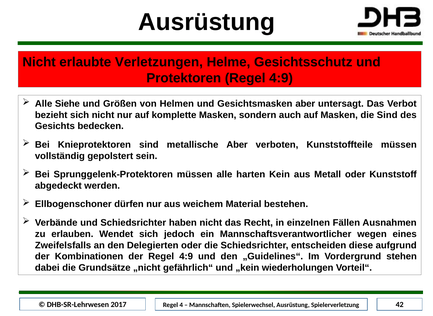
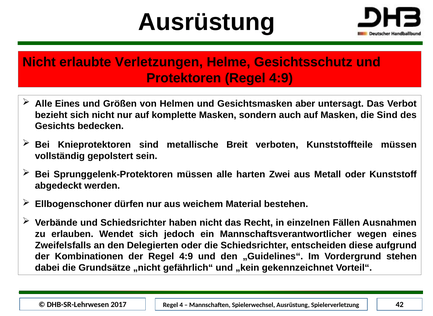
Alle Siehe: Siehe -> Eines (67, 104)
metallische Aber: Aber -> Breit (237, 145)
Kein: Kein -> Zwei (280, 175)
wiederholungen: wiederholungen -> gekennzeichnet (298, 268)
